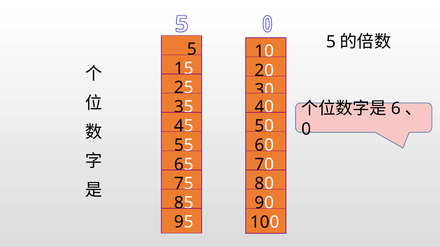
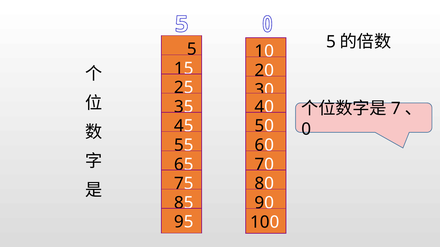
6: 6 -> 7 (396, 109)
